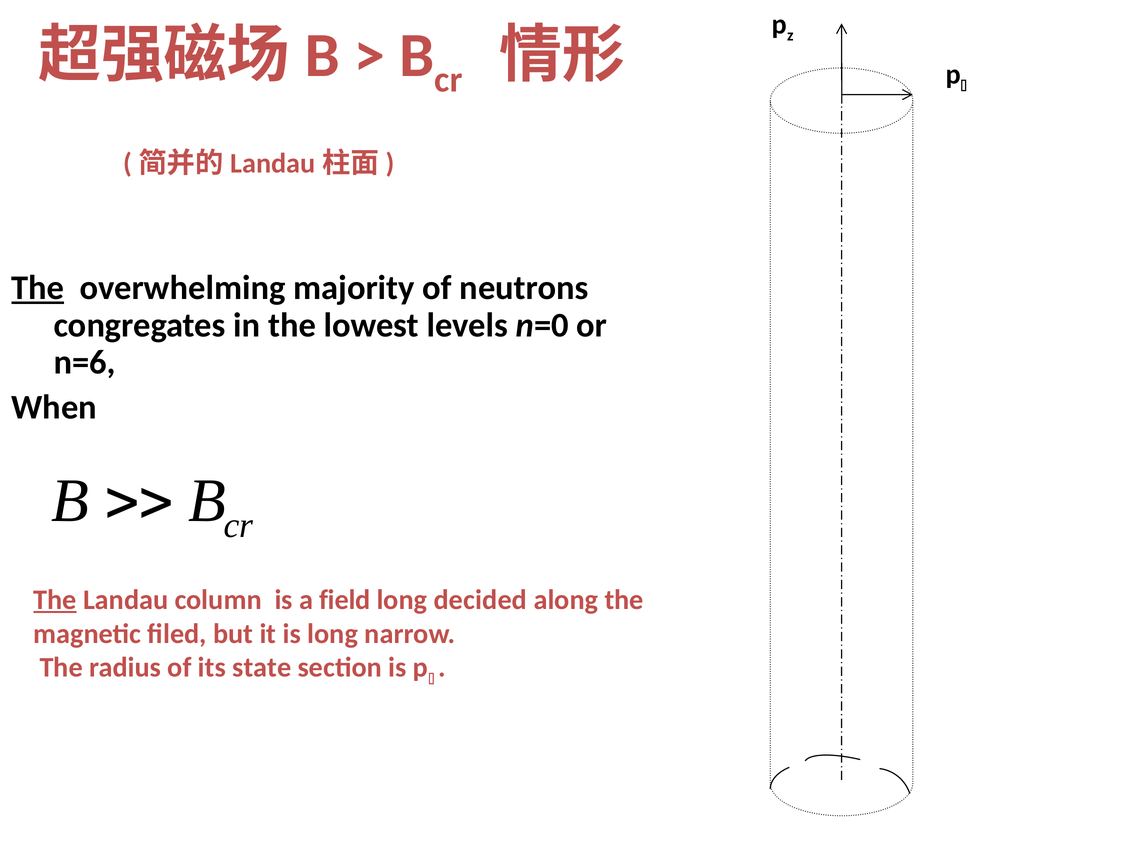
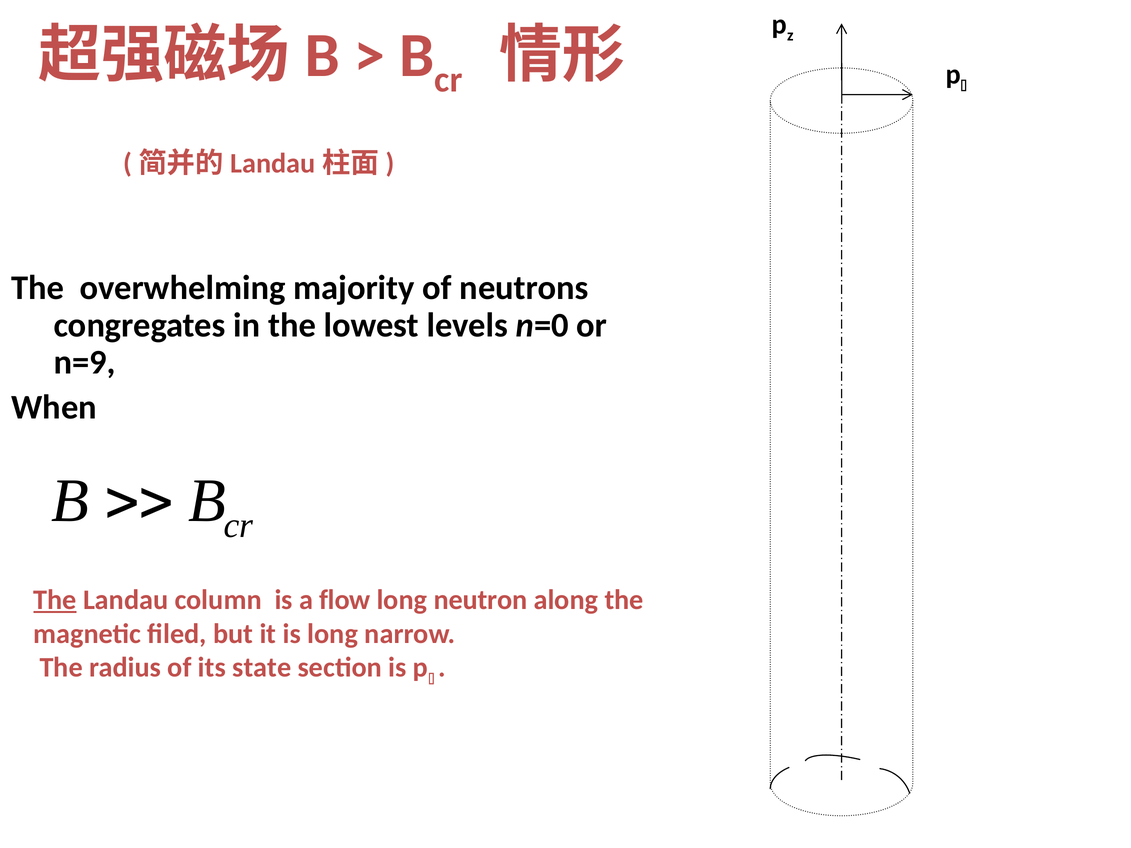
The underline: present -> none (38, 288)
n=6: n=6 -> n=9 (85, 363)
field: field -> flow (345, 600)
decided: decided -> neutron (481, 600)
